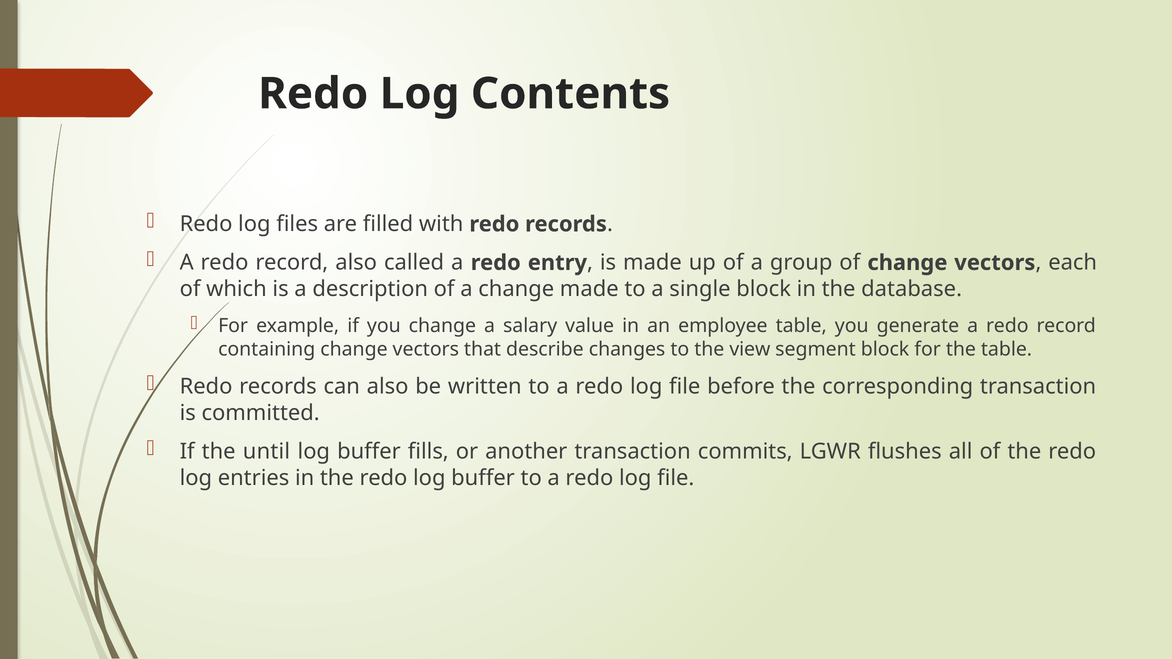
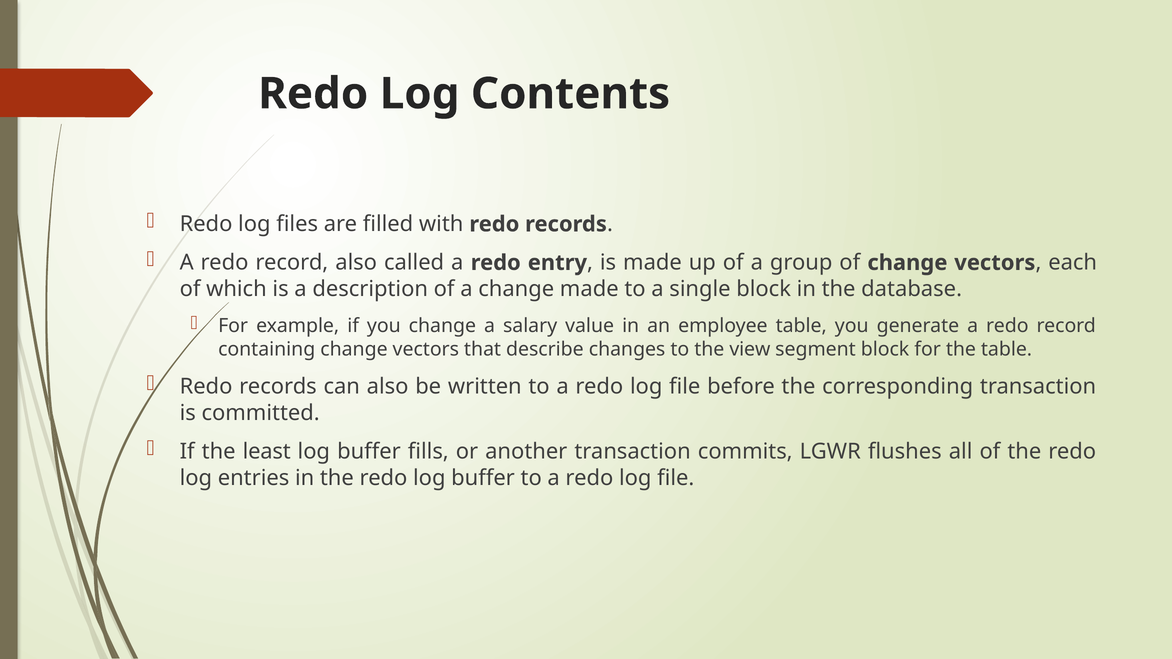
until: until -> least (267, 452)
